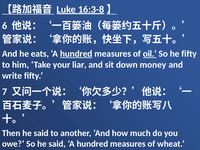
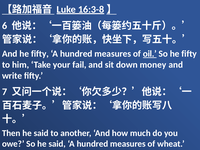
And he eats: eats -> fifty (40, 54)
hundred underline: present -> none (76, 54)
liar: liar -> fail (79, 65)
